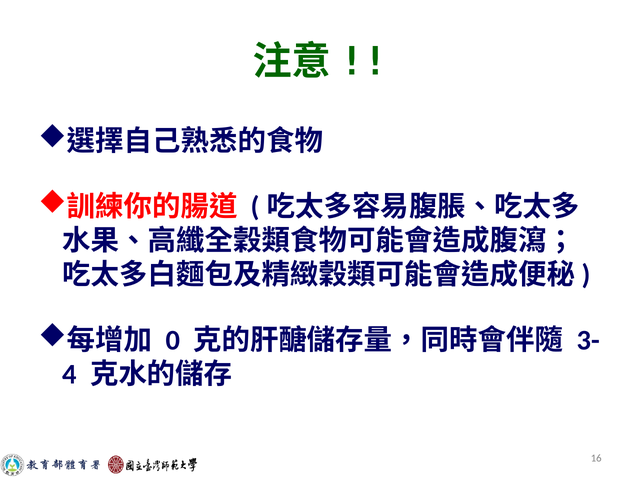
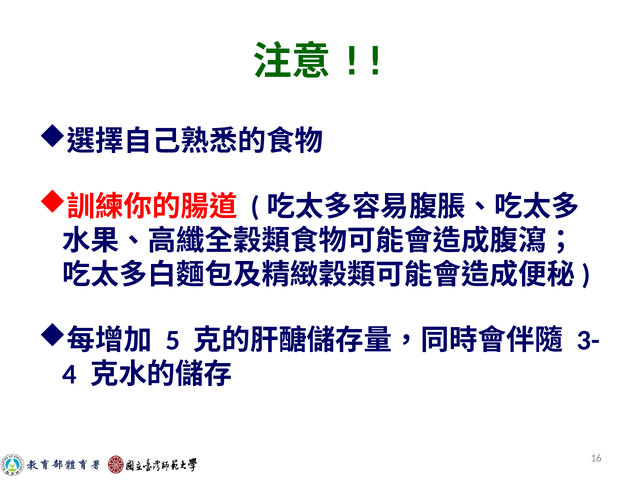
0: 0 -> 5 (173, 340)
